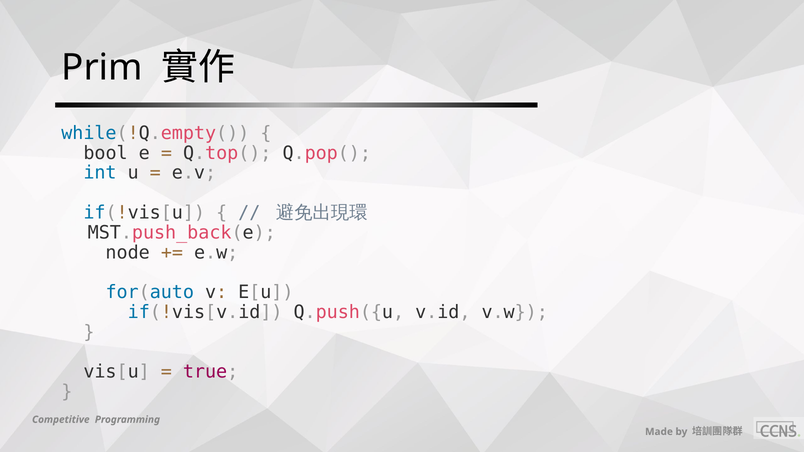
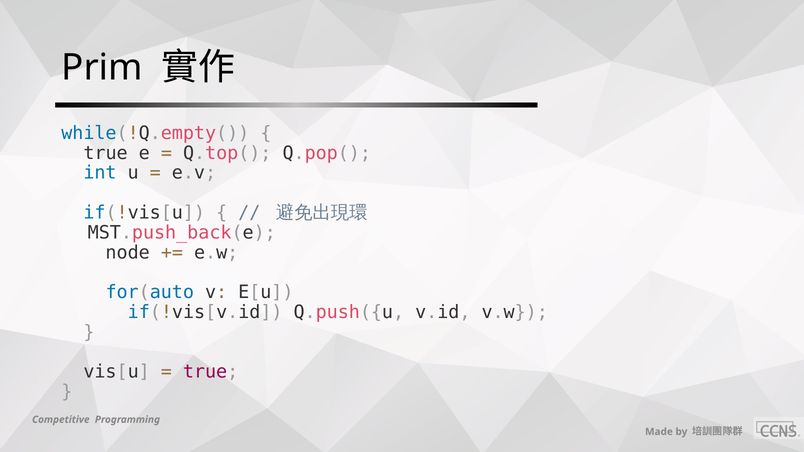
bool: bool -> true (106, 153)
